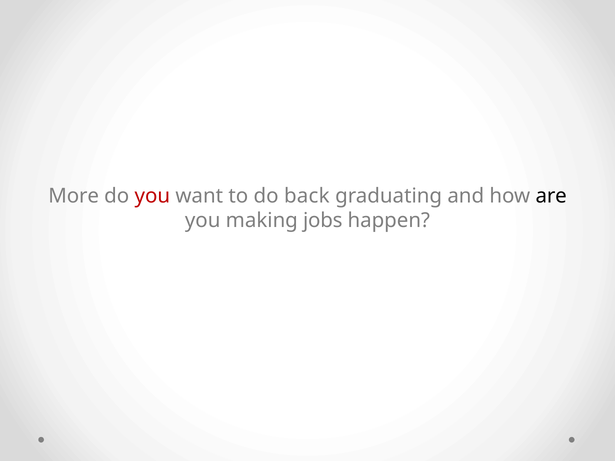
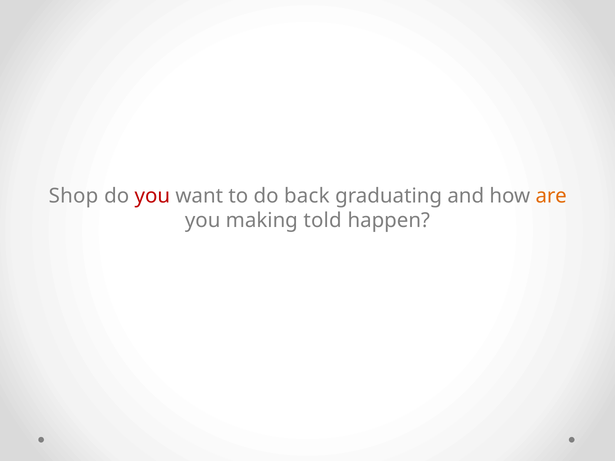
More: More -> Shop (73, 196)
are colour: black -> orange (551, 196)
jobs: jobs -> told (323, 221)
